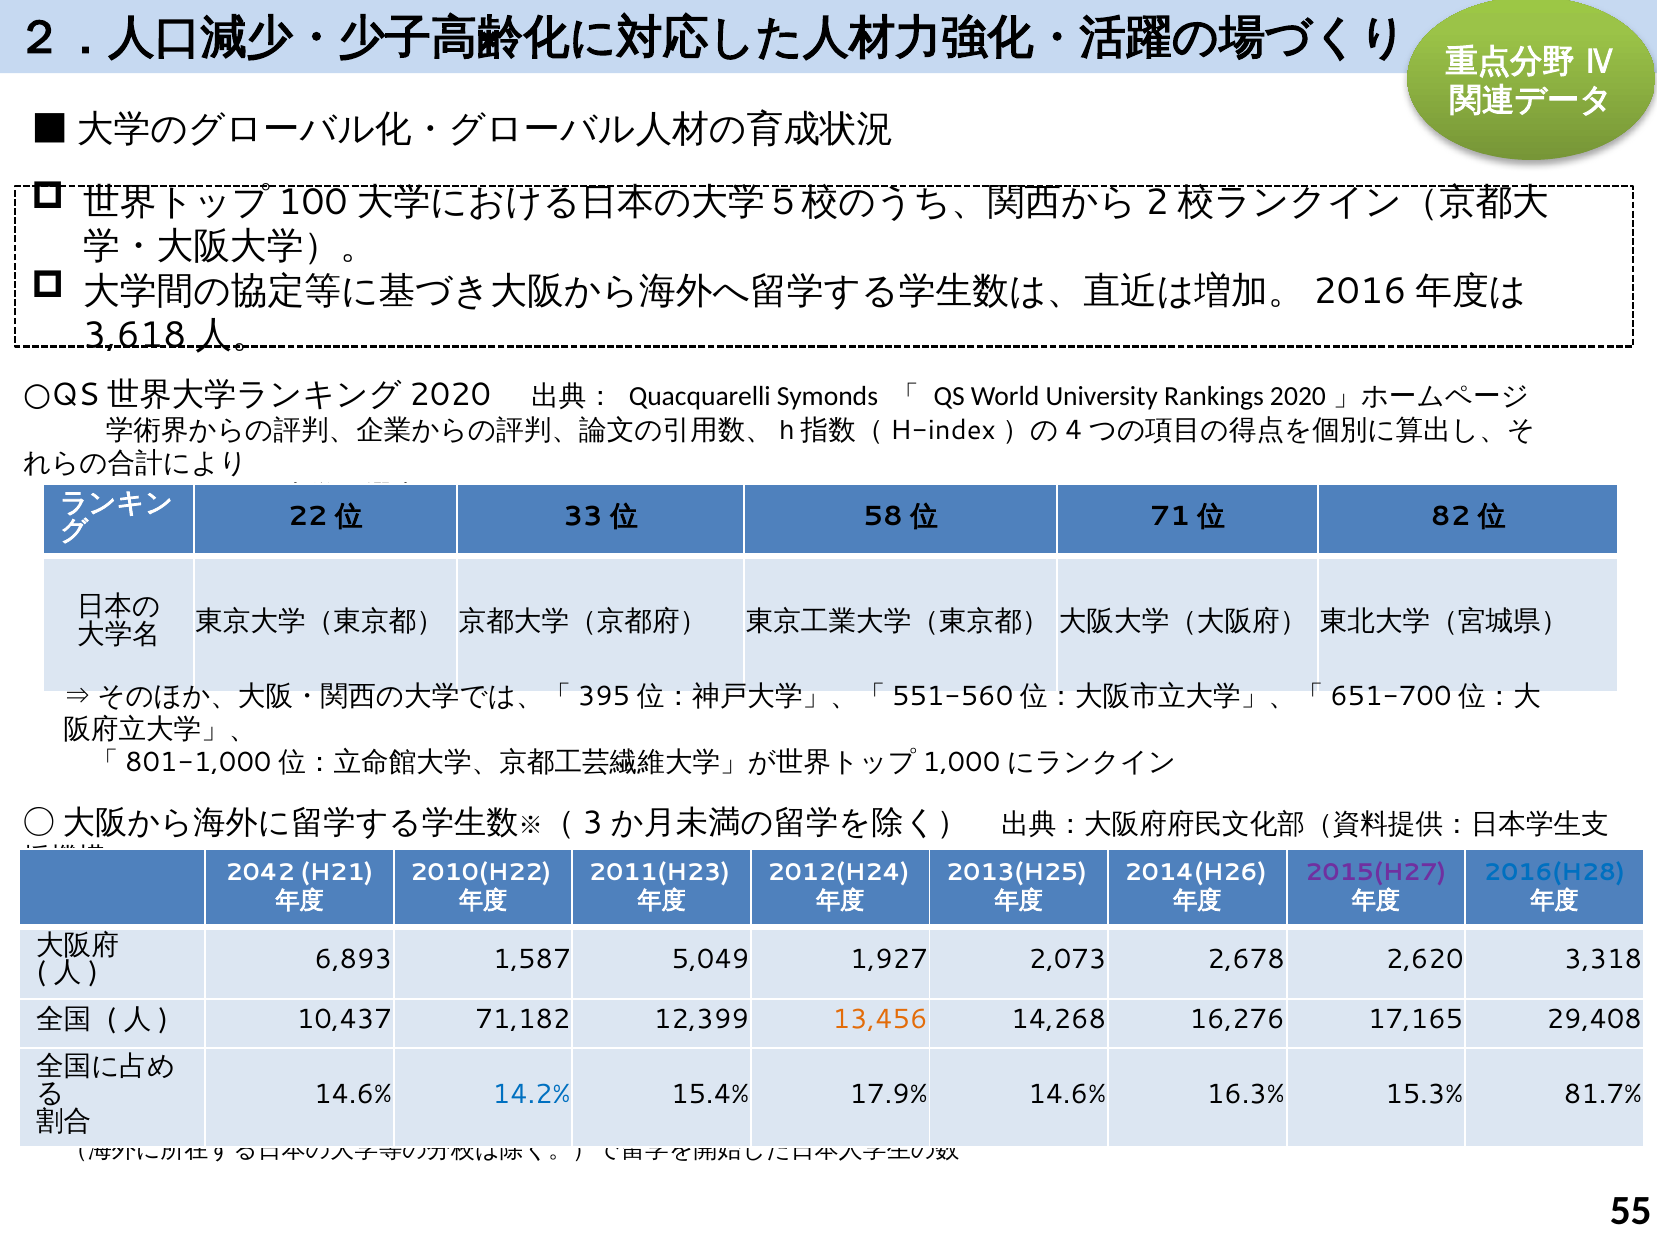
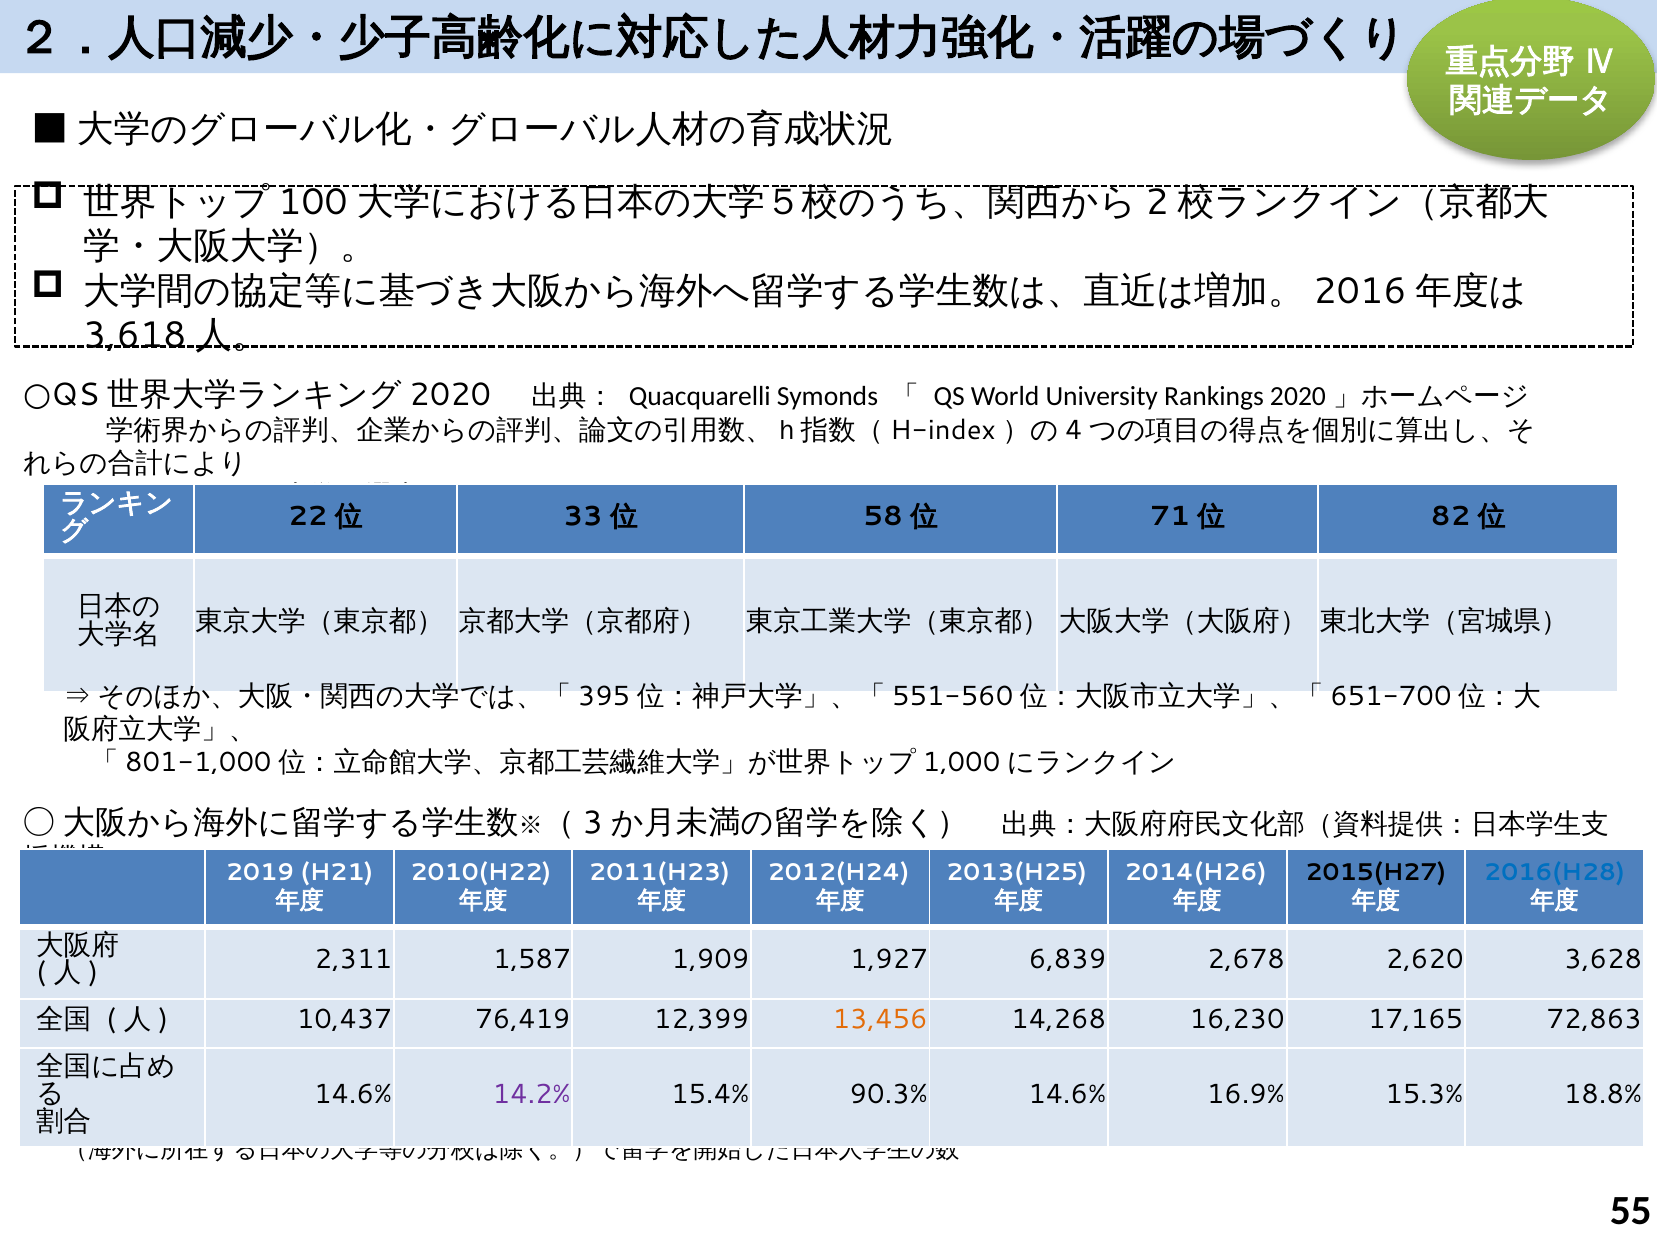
2042: 2042 -> 2019 (260, 872)
2015(H27 colour: purple -> black (1376, 872)
6,893: 6,893 -> 2,311 (353, 959)
5,049: 5,049 -> 1,909 (710, 959)
2,073: 2,073 -> 6,839 (1068, 959)
3,318: 3,318 -> 3,628 (1603, 959)
71,182: 71,182 -> 76,419 (523, 1020)
16,276: 16,276 -> 16,230 (1237, 1020)
29,408: 29,408 -> 72,863 (1594, 1020)
14.2% colour: blue -> purple (532, 1094)
17.9%: 17.9% -> 90.3% (889, 1094)
16.3%: 16.3% -> 16.9% (1246, 1094)
81.7%: 81.7% -> 18.8% (1603, 1094)
